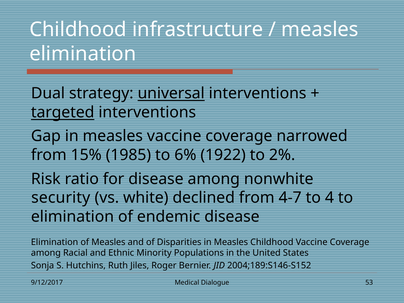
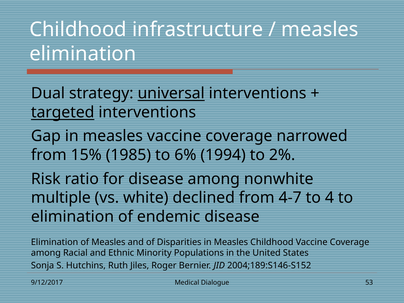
1922: 1922 -> 1994 (223, 155)
security: security -> multiple (61, 198)
